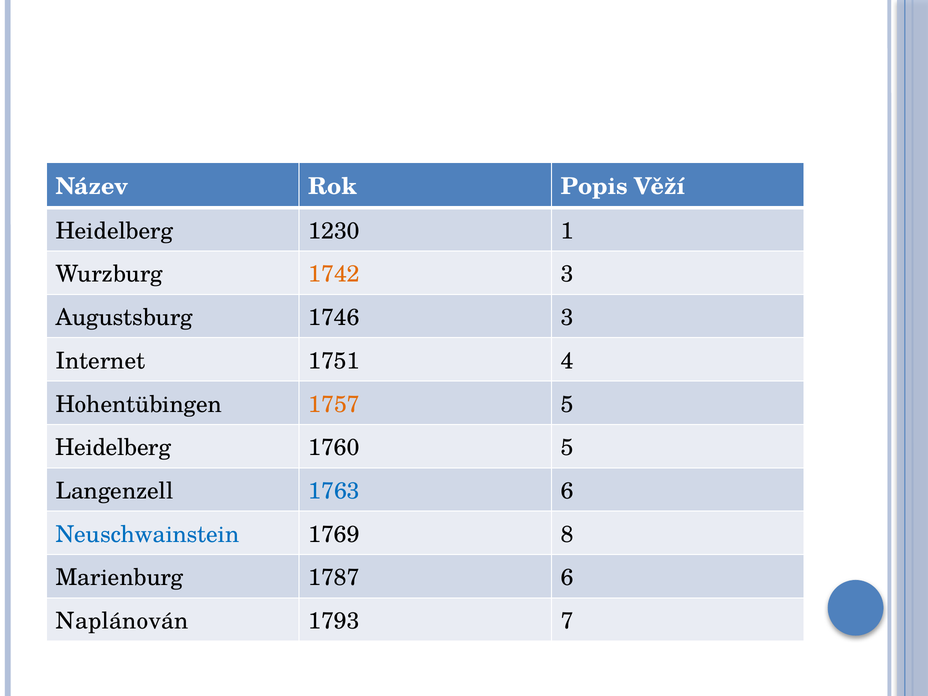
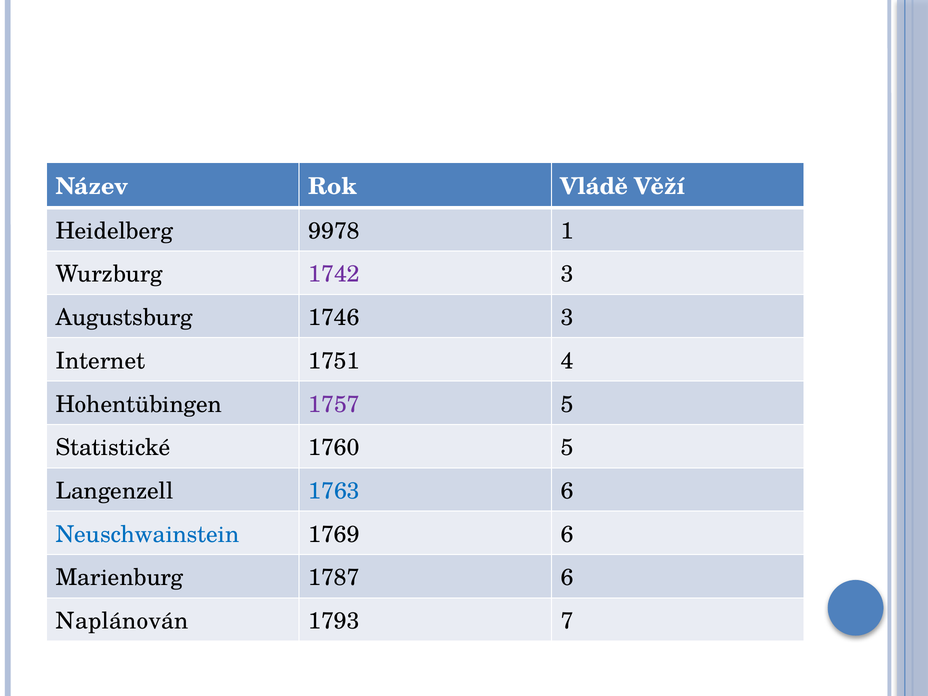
Popis: Popis -> Vládě (594, 187)
1230: 1230 -> 9978 (334, 231)
1742 colour: orange -> purple (334, 274)
1757 colour: orange -> purple (334, 404)
Heidelberg: Heidelberg -> Statistické (113, 448)
1769 8: 8 -> 6 (567, 534)
